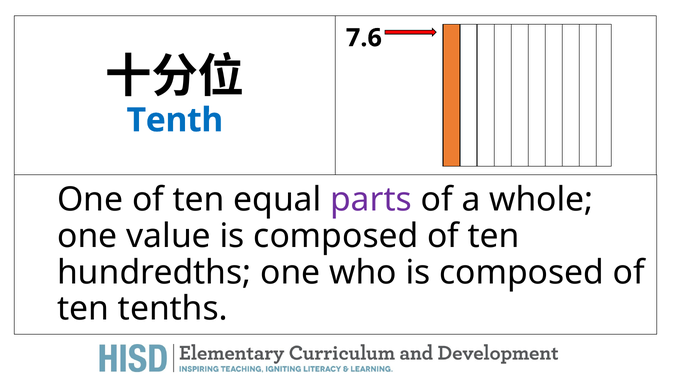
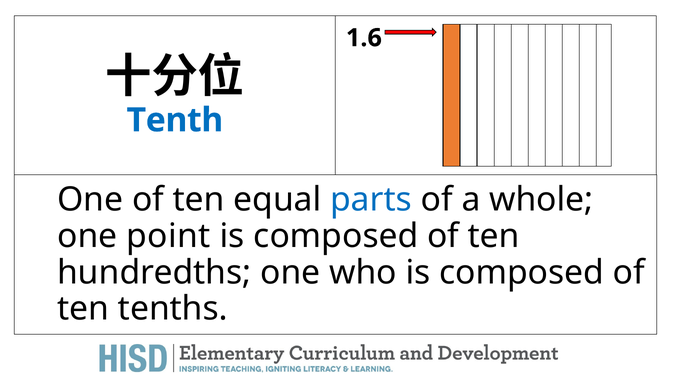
7.6: 7.6 -> 1.6 (364, 38)
parts colour: purple -> blue (371, 200)
value: value -> point (168, 236)
